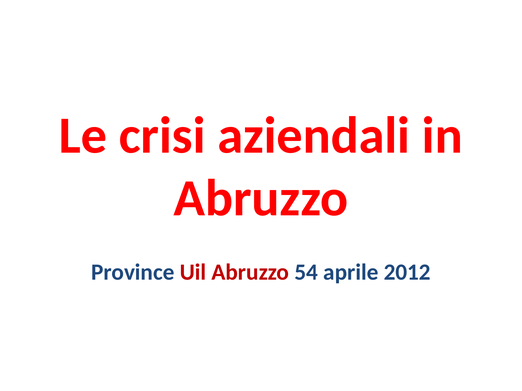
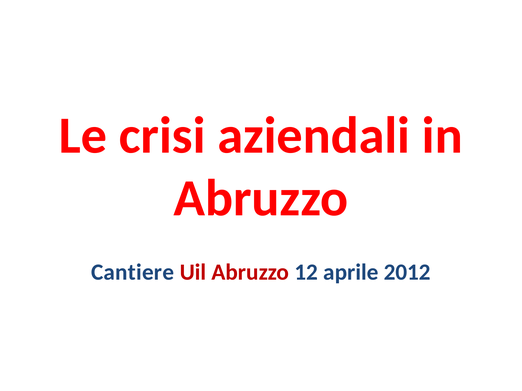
Province: Province -> Cantiere (133, 272)
54: 54 -> 12 (306, 272)
